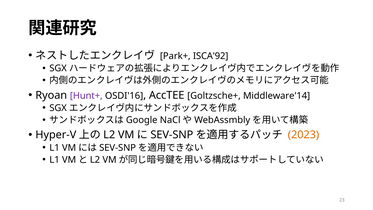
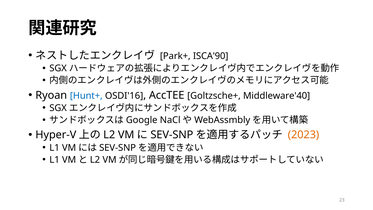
ISCA'92: ISCA'92 -> ISCA'90 (211, 56)
Hunt+ colour: purple -> blue (86, 96)
Middleware'14: Middleware'14 -> Middleware'40 (277, 96)
